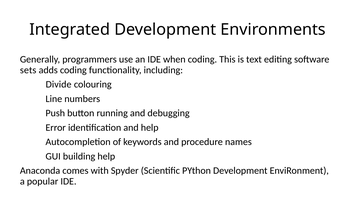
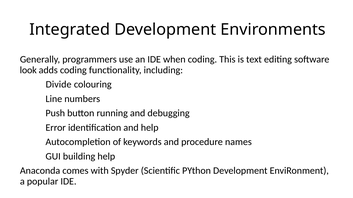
sets: sets -> look (28, 70)
